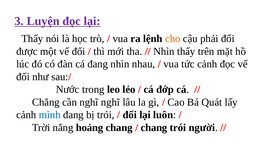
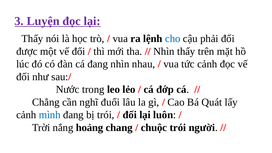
cho colour: orange -> blue (173, 39)
nghĩ nghĩ: nghĩ -> đuổi (110, 102)
chang: chang -> chuộc (154, 128)
